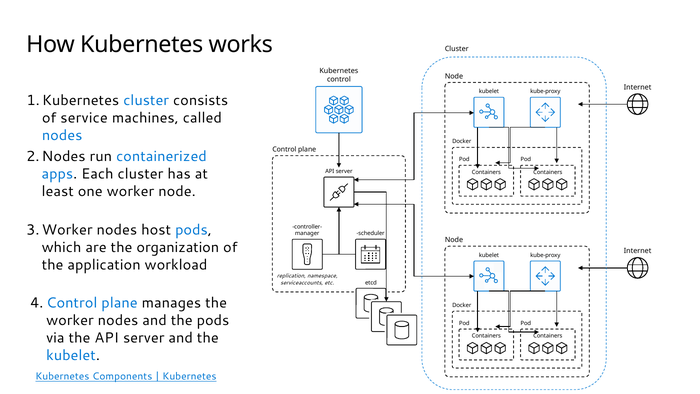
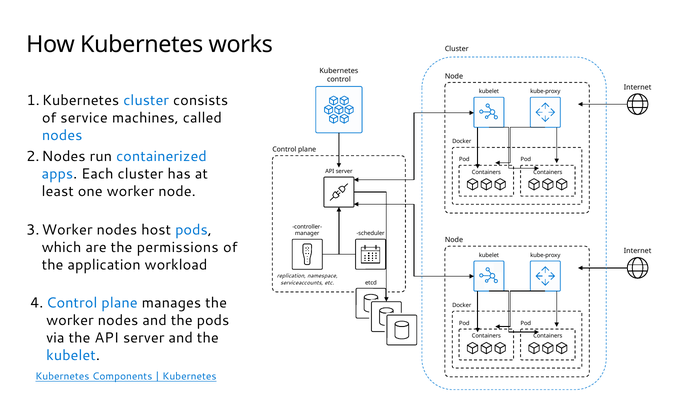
organization: organization -> permissions (178, 247)
